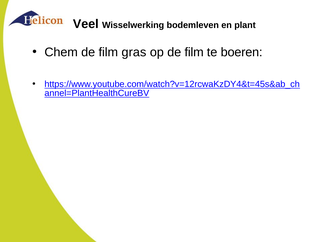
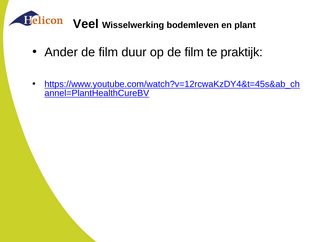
Chem: Chem -> Ander (61, 52)
gras: gras -> duur (134, 52)
boeren: boeren -> praktijk (242, 52)
